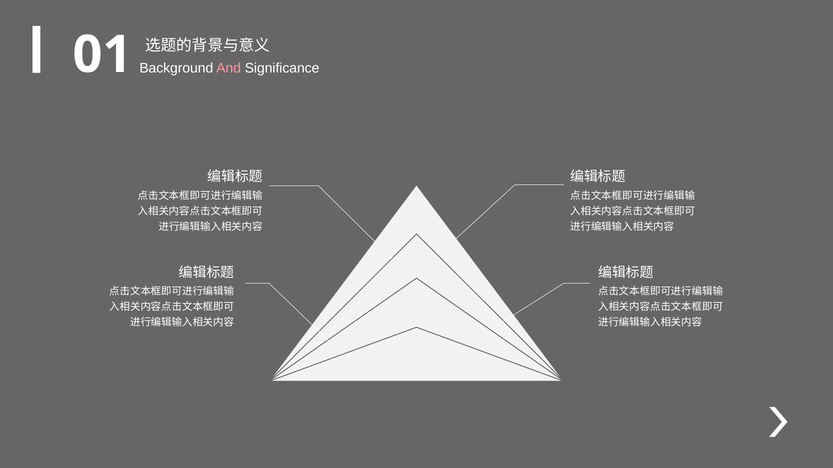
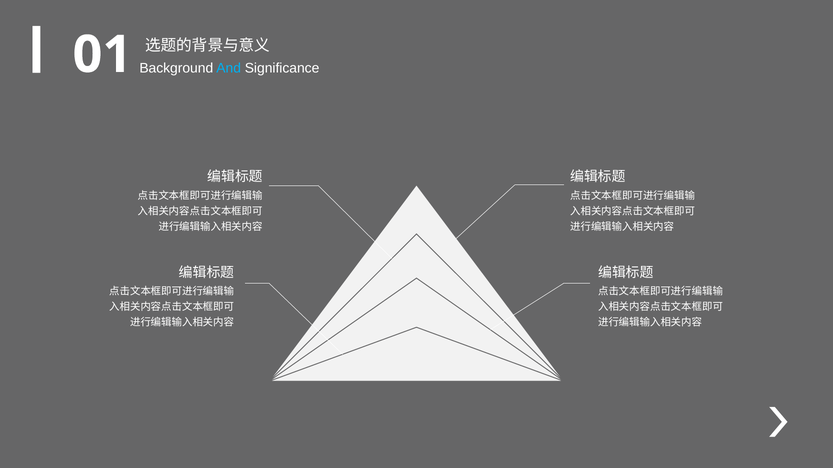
And colour: pink -> light blue (229, 68)
